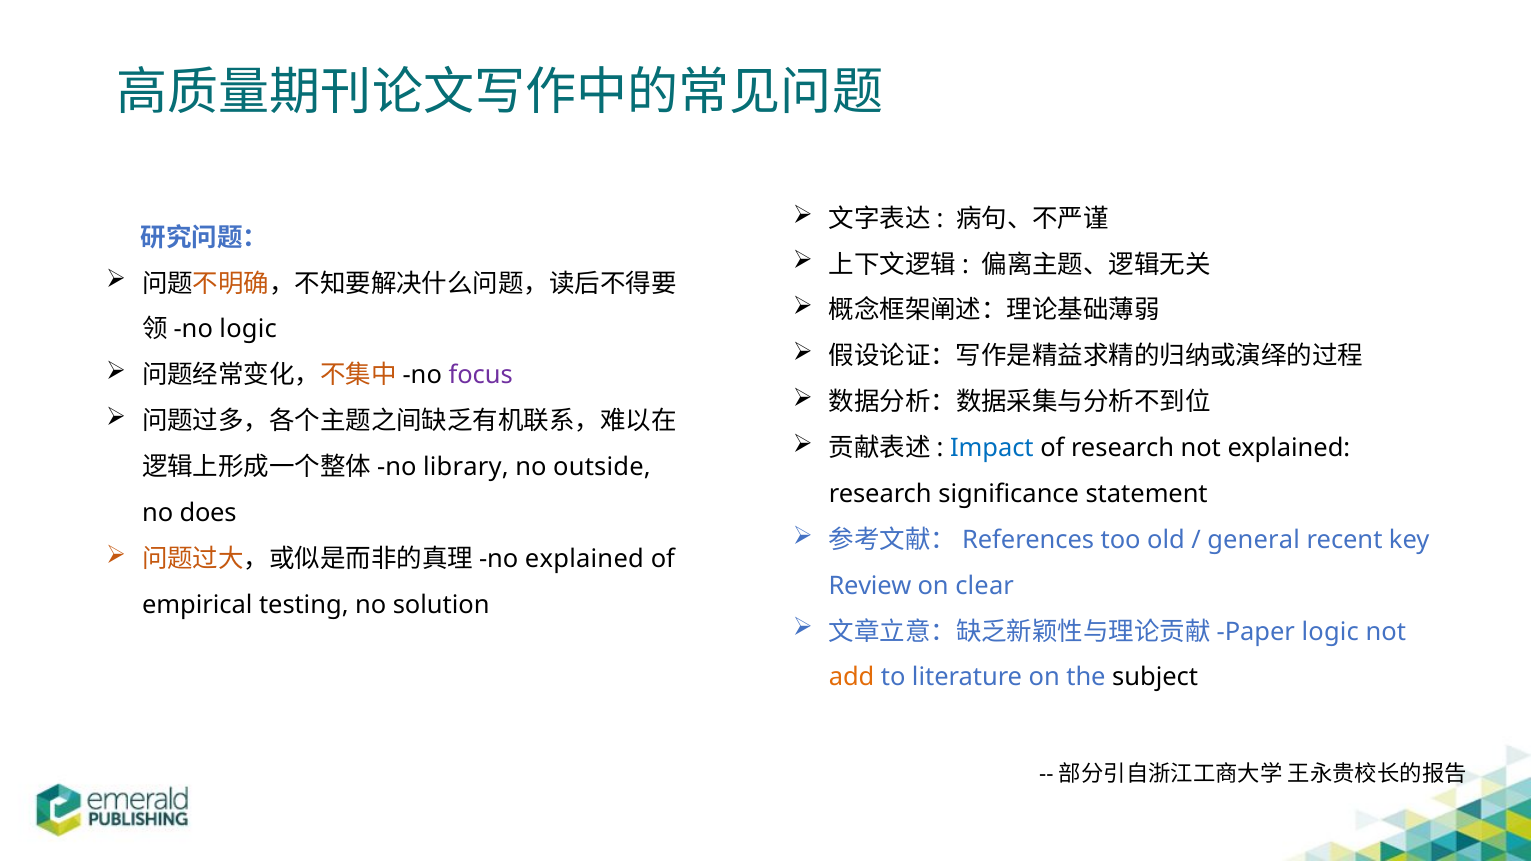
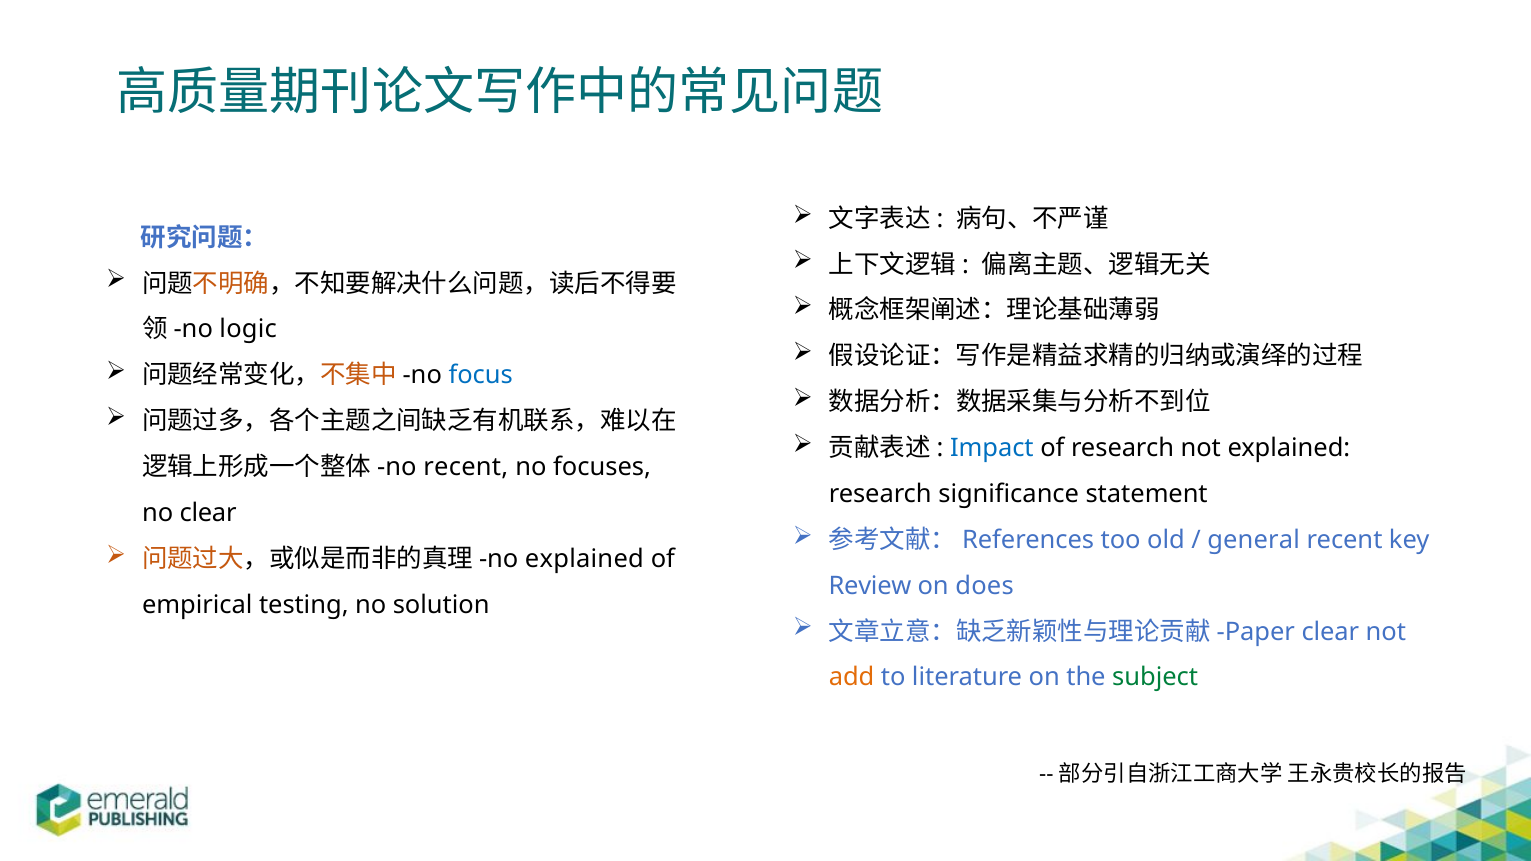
focus colour: purple -> blue (481, 375)
library: library -> recent (466, 467)
outside: outside -> focuses (602, 467)
no does: does -> clear (208, 513)
clear: clear -> does (985, 586)
logic: logic -> clear (1330, 632)
subject colour: black -> green (1155, 678)
